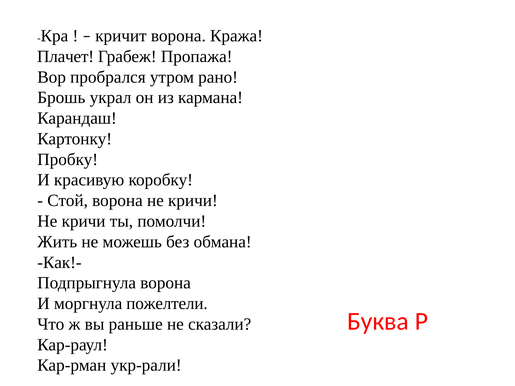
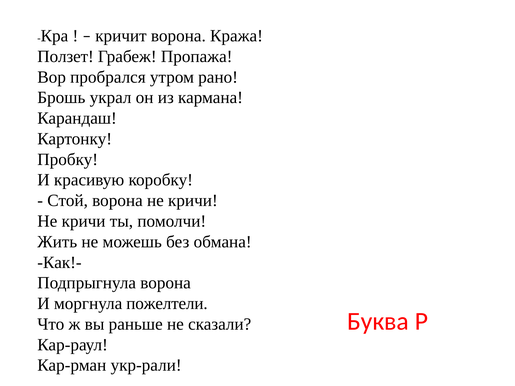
Плачет: Плачет -> Ползет (66, 57)
